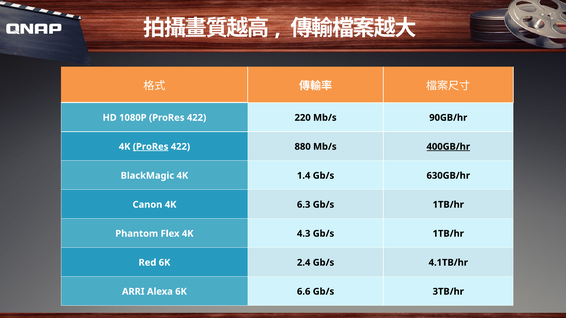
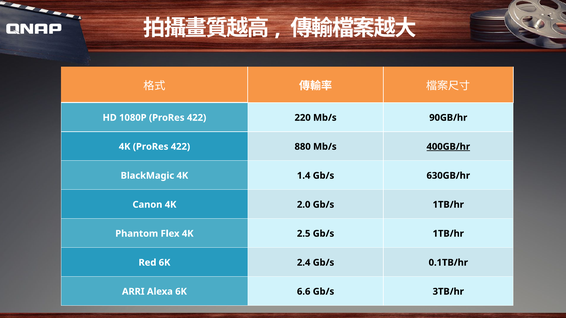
ProRes underline: present -> none (151, 147)
6.3: 6.3 -> 2.0 (304, 205)
4.3: 4.3 -> 2.5 (304, 234)
4.1TB/hr: 4.1TB/hr -> 0.1TB/hr (448, 263)
